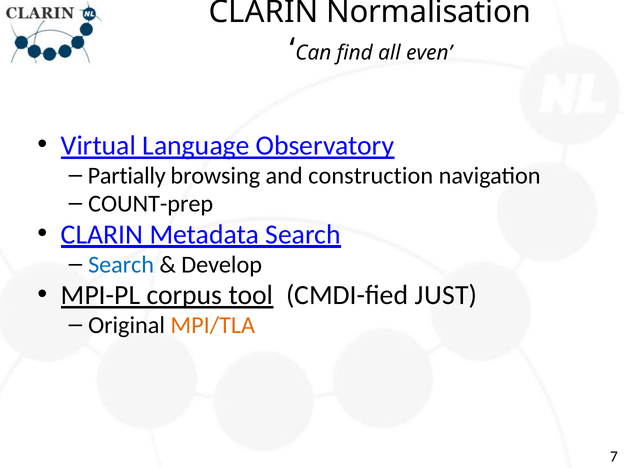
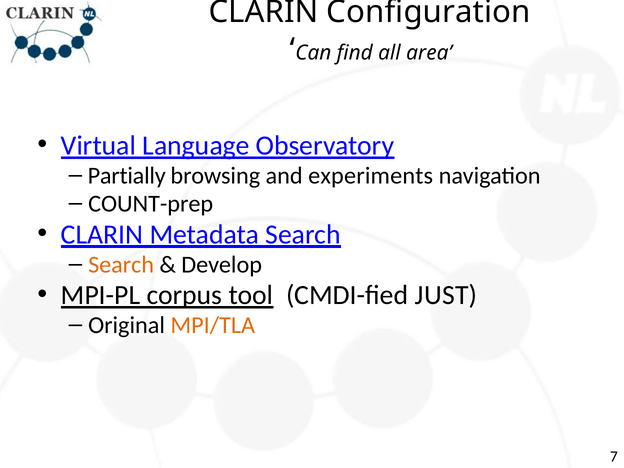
Normalisation: Normalisation -> Configuration (428, 12)
even: even -> area (429, 53)
construction: construction -> experiments (371, 176)
Search colour: blue -> orange (121, 265)
